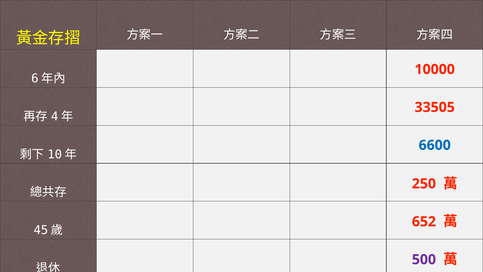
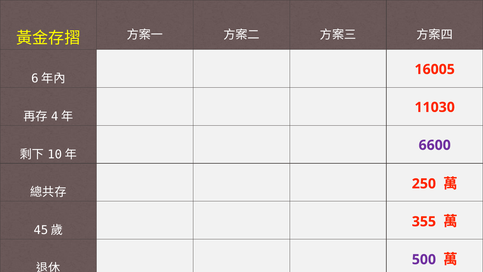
10000: 10000 -> 16005 (435, 69)
33505: 33505 -> 11030 (435, 107)
6600 colour: blue -> purple (435, 145)
652: 652 -> 355 (424, 221)
